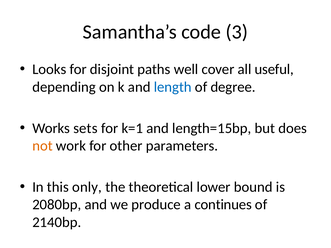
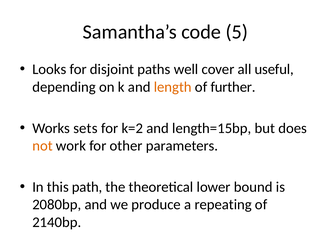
3: 3 -> 5 (237, 32)
length colour: blue -> orange (173, 87)
degree: degree -> further (233, 87)
k=1: k=1 -> k=2 (132, 128)
only: only -> path (87, 187)
continues: continues -> repeating (223, 205)
